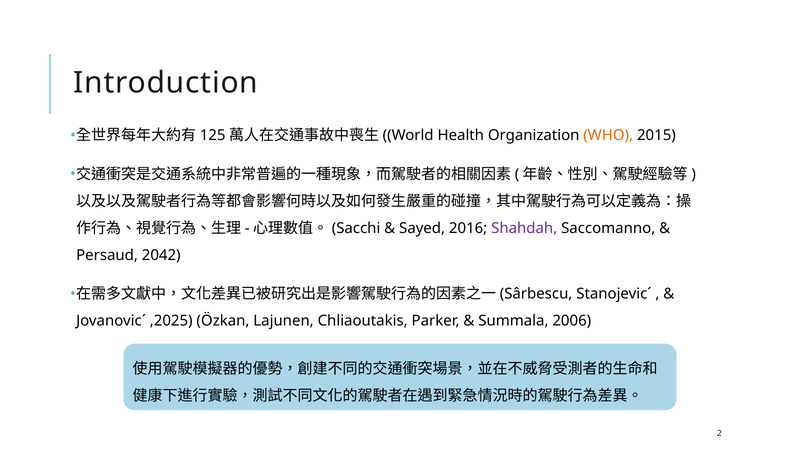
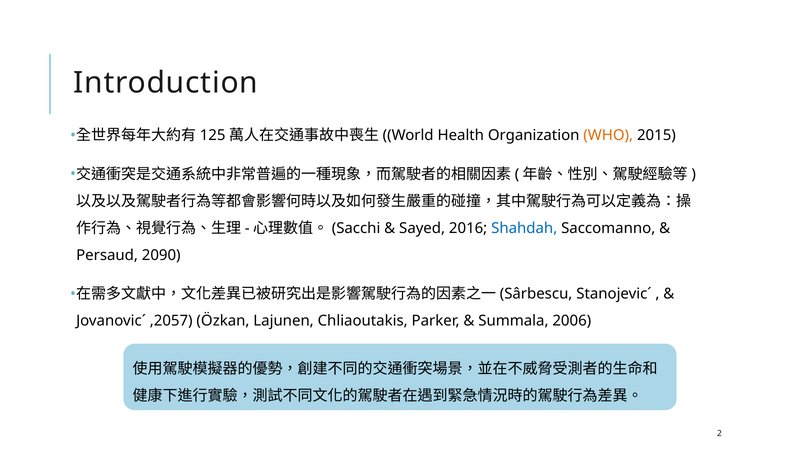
Shahdah colour: purple -> blue (524, 228)
2042: 2042 -> 2090 (161, 255)
,2025: ,2025 -> ,2057 (171, 321)
